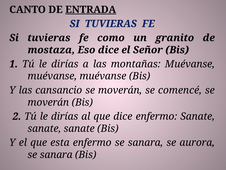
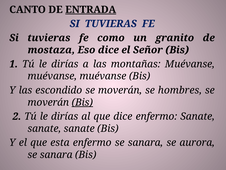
cansancio: cansancio -> escondido (59, 90)
comencé: comencé -> hombres (180, 90)
Bis underline: none -> present (82, 102)
